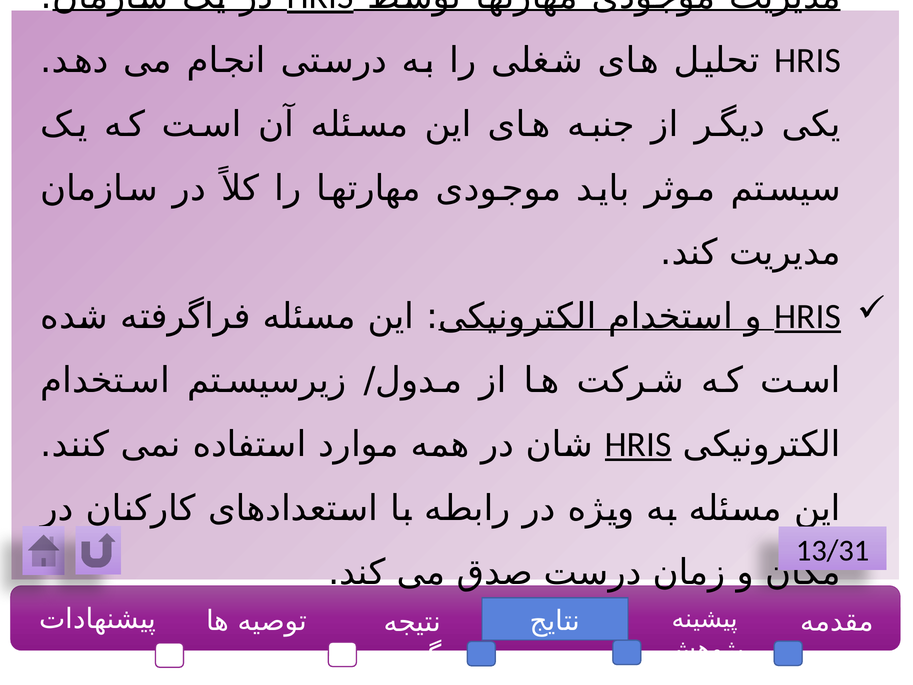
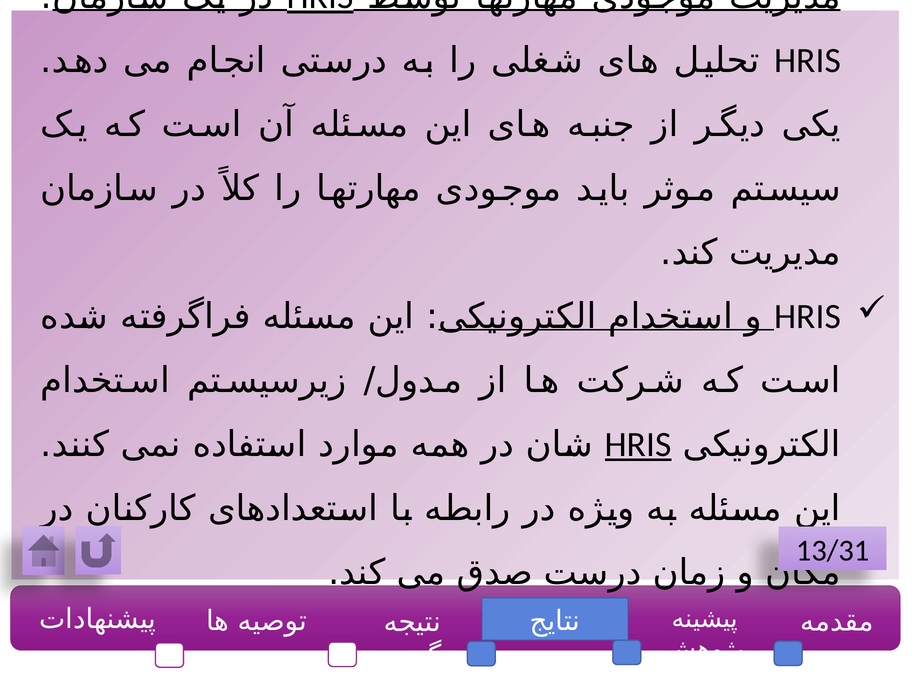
HRIS underline: present -> none (808, 316)
